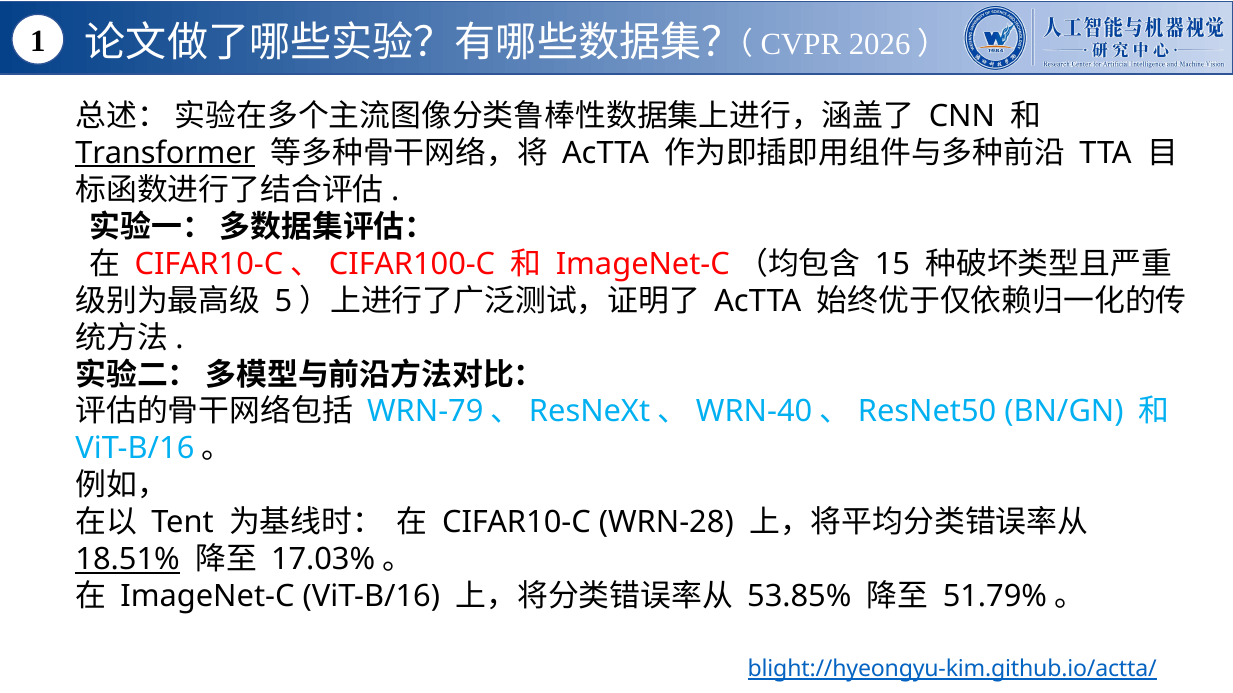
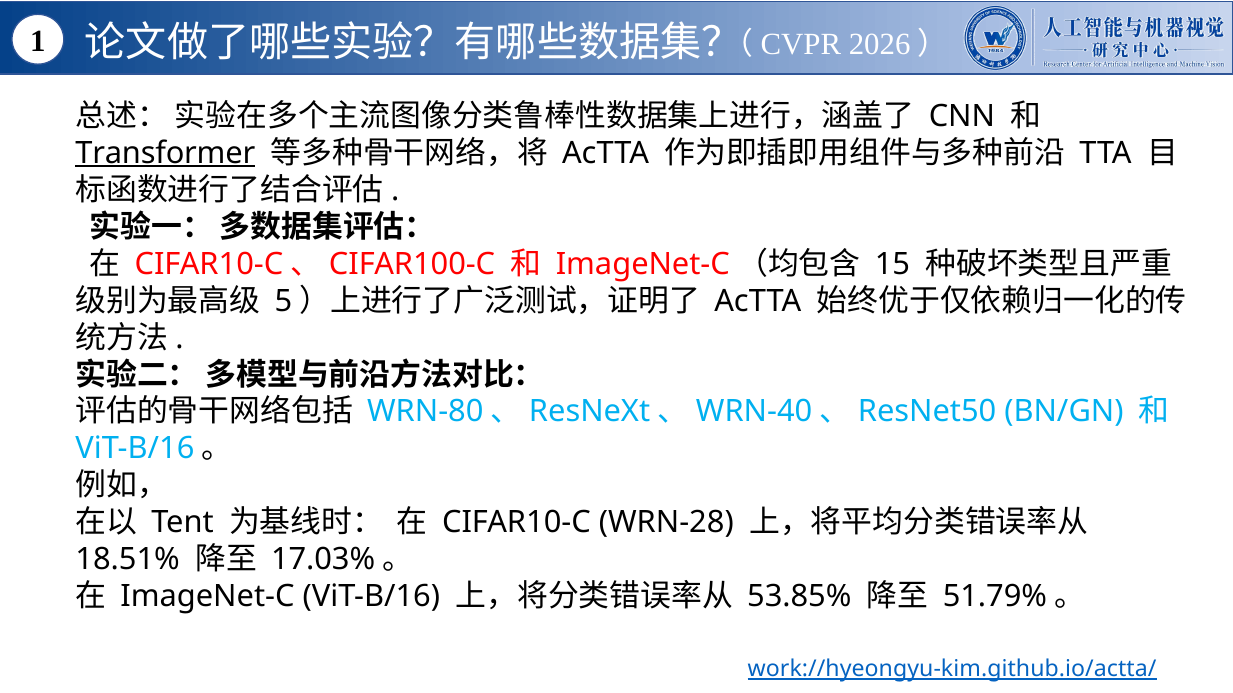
WRN-79: WRN-79 -> WRN-80 (425, 412)
18.51% underline: present -> none (128, 560)
blight://hyeongyu-kim.github.io/actta/: blight://hyeongyu-kim.github.io/actta/ -> work://hyeongyu-kim.github.io/actta/ (952, 669)
